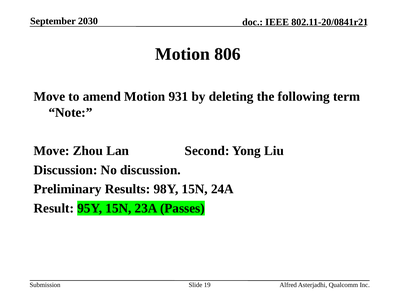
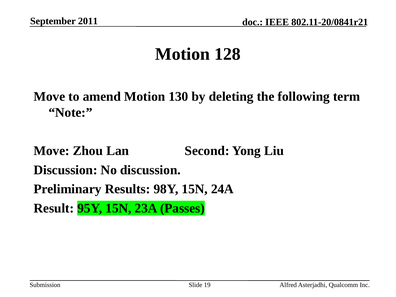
2030: 2030 -> 2011 (88, 21)
806: 806 -> 128 (227, 54)
931: 931 -> 130 (178, 97)
